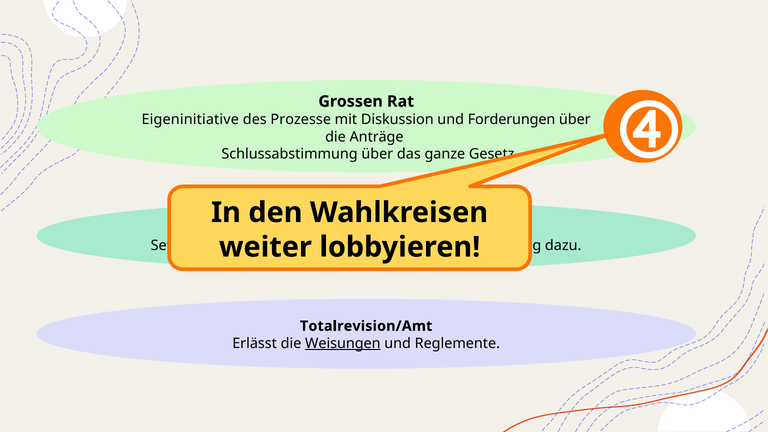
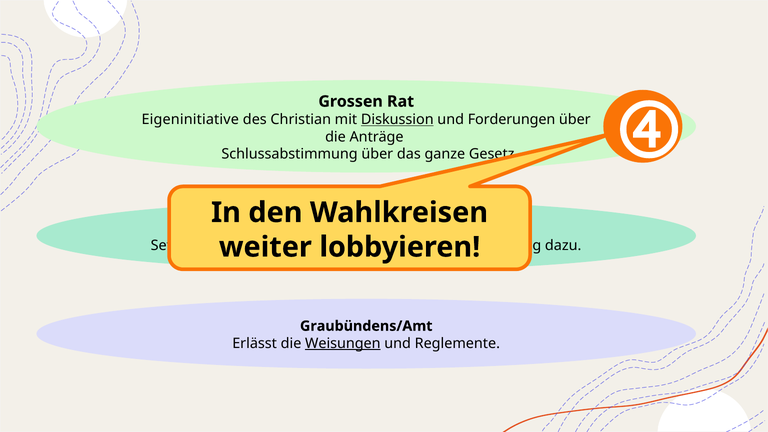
Prozesse: Prozesse -> Christian (301, 120)
Diskussion underline: none -> present (397, 120)
Totalrevision/Amt: Totalrevision/Amt -> Graubündens/Amt (366, 326)
